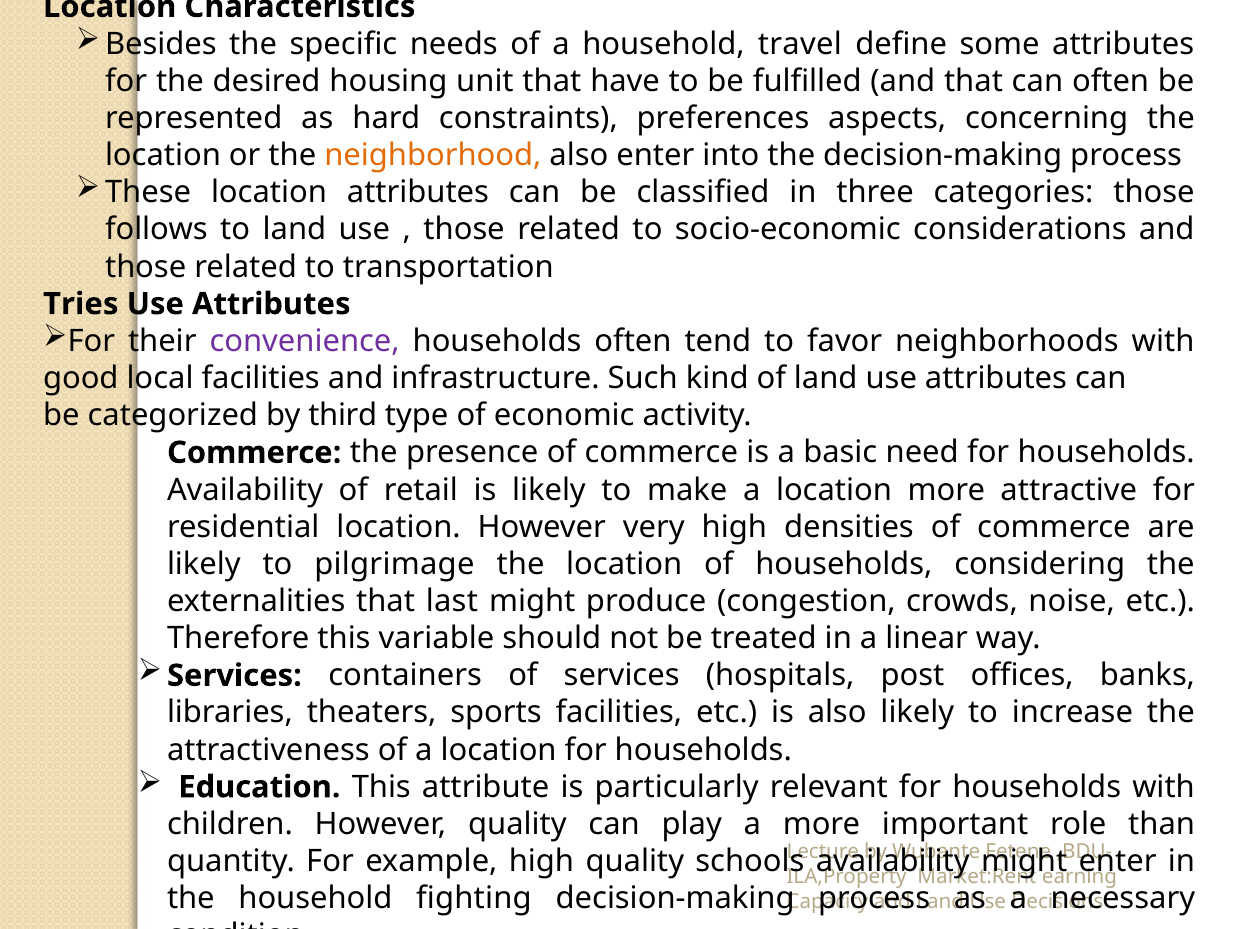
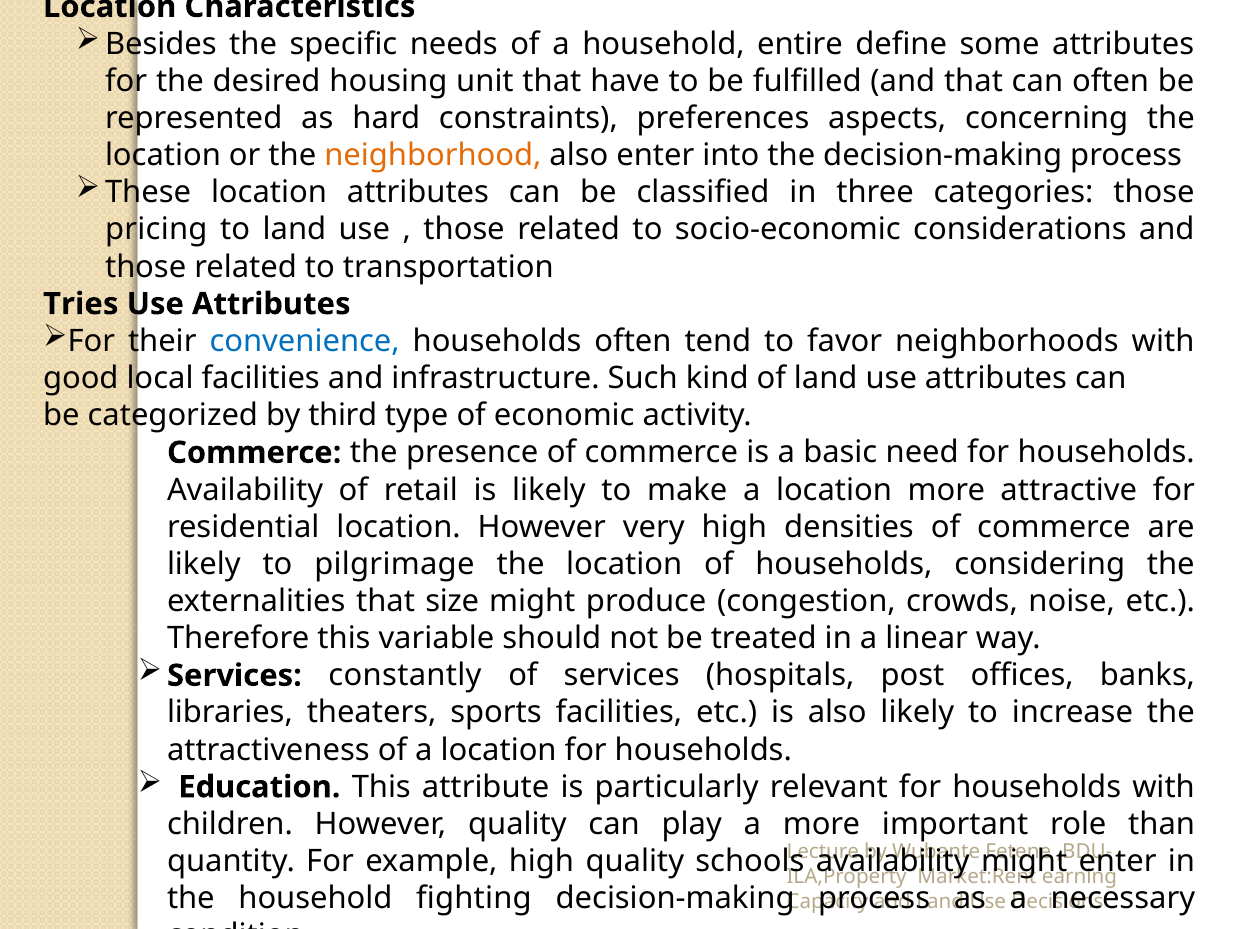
travel: travel -> entire (800, 44)
follows: follows -> pricing (156, 230)
convenience colour: purple -> blue (305, 341)
last: last -> size (452, 601)
containers: containers -> constantly (405, 676)
